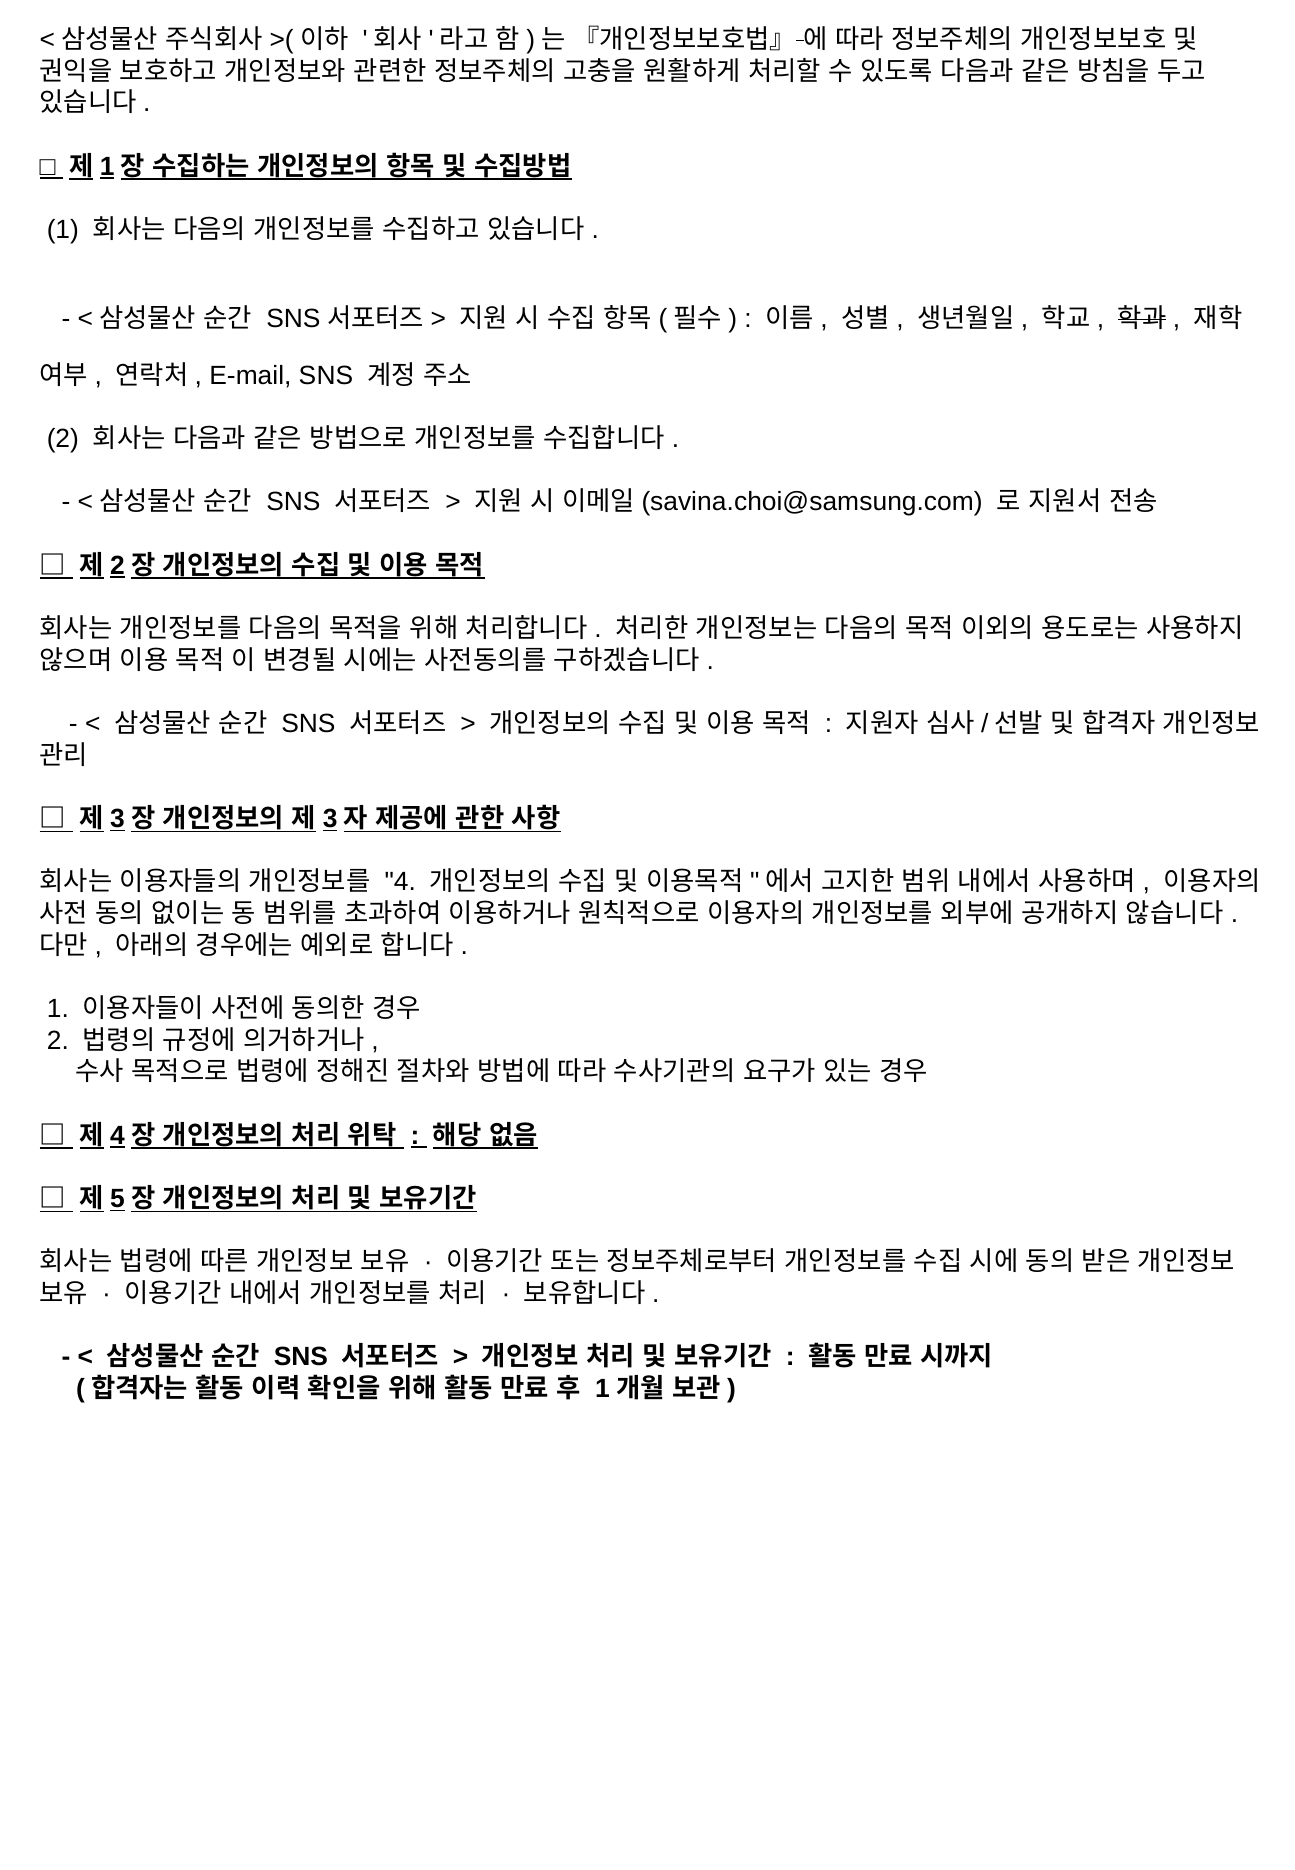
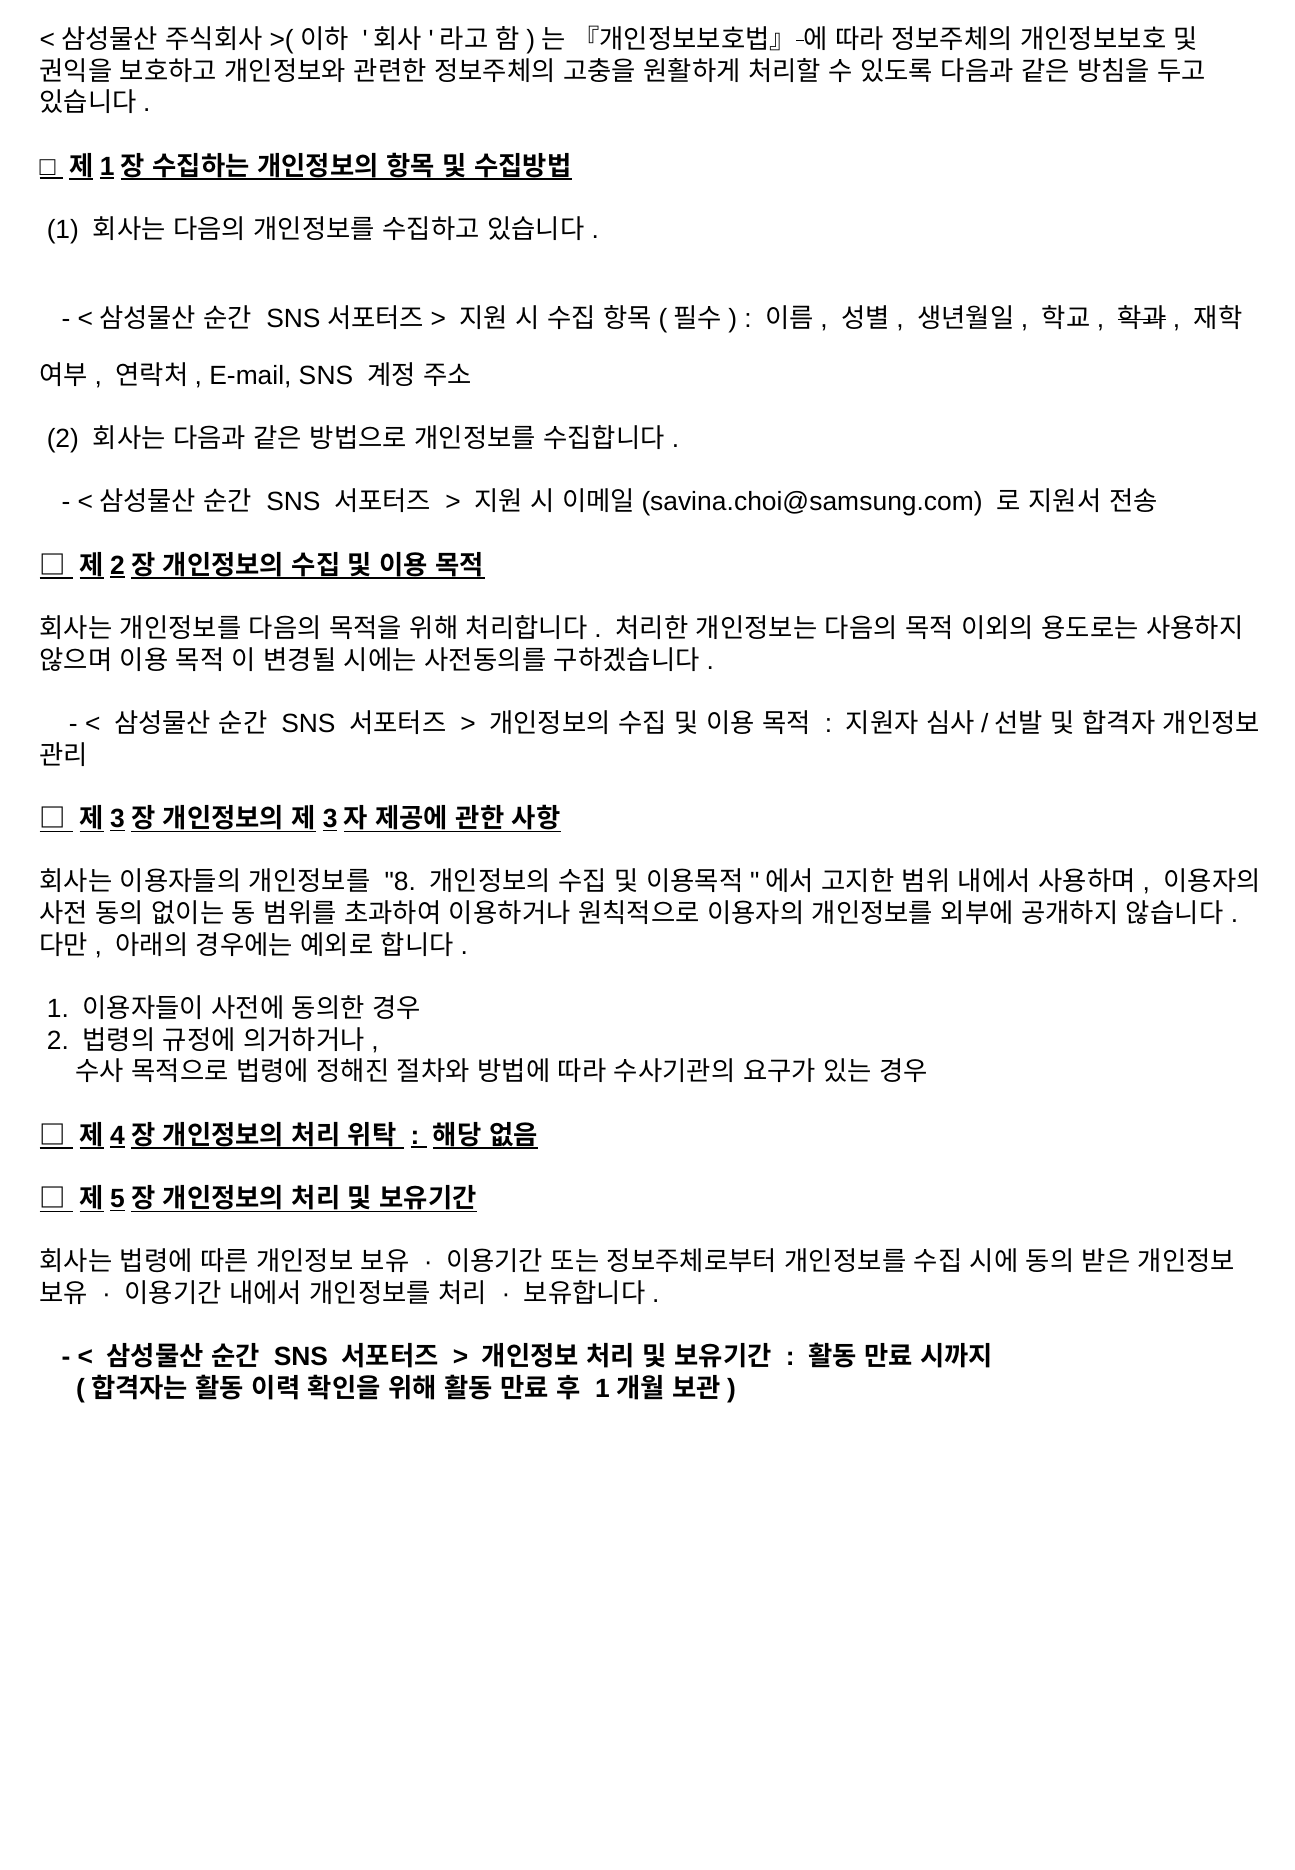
4: 4 -> 8 (400, 882)
